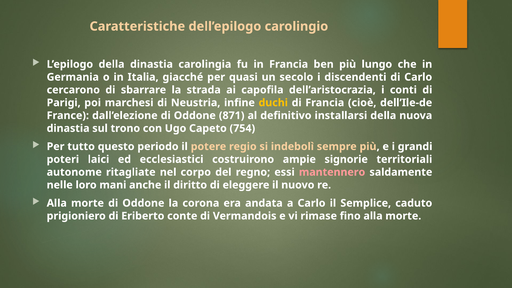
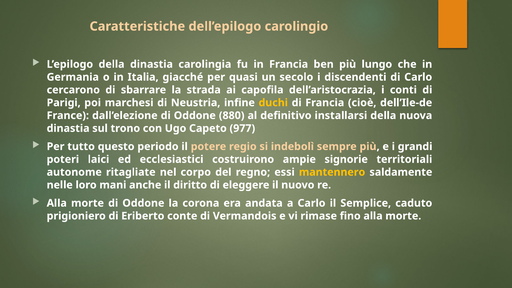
871: 871 -> 880 (232, 116)
754: 754 -> 977 (242, 128)
mantennero colour: pink -> yellow (332, 172)
